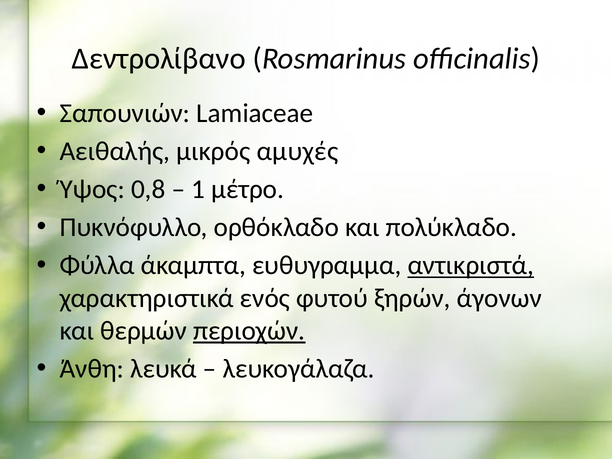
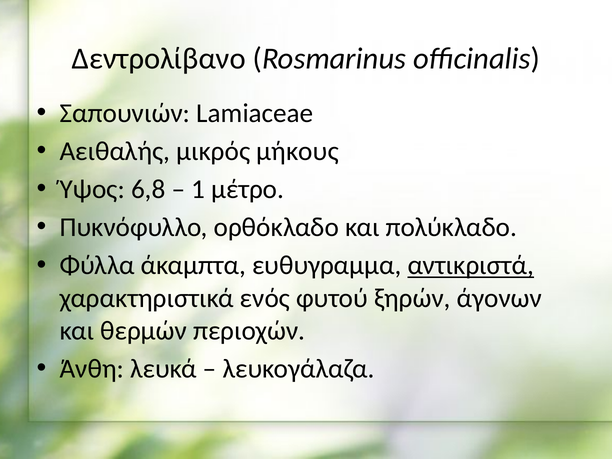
αμυχές: αμυχές -> μήκους (298, 151)
0,8: 0,8 -> 6,8 (148, 189)
περιοχών underline: present -> none (249, 331)
